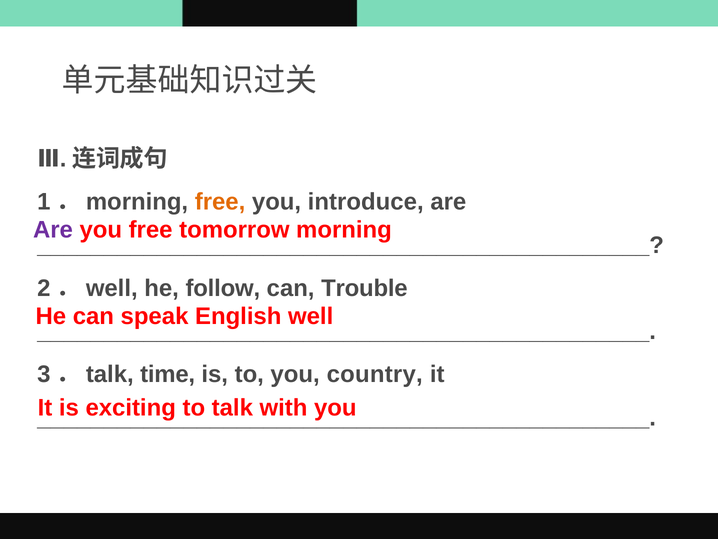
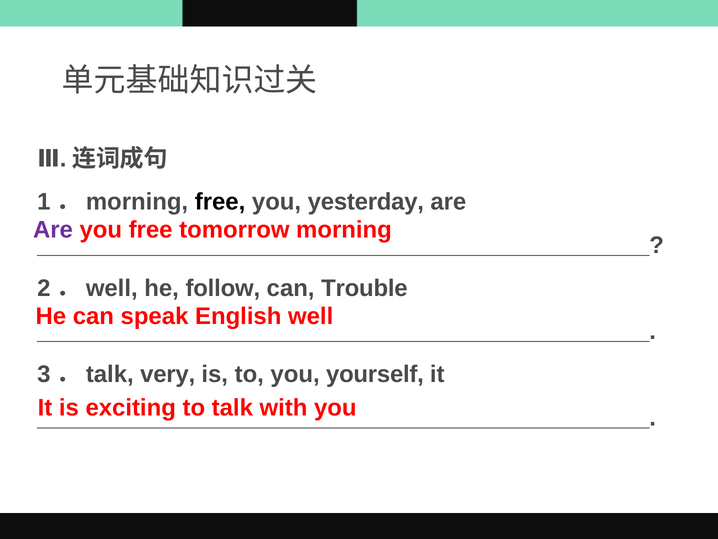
free colour: orange -> black (220, 202)
introduce: introduce -> yesterday (366, 202)
time: time -> very (168, 374)
country: country -> yourself (375, 374)
